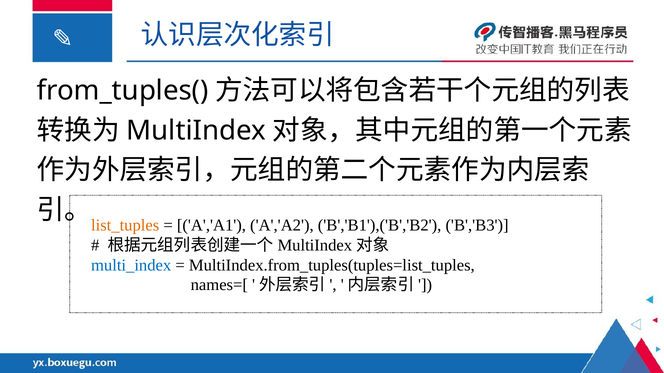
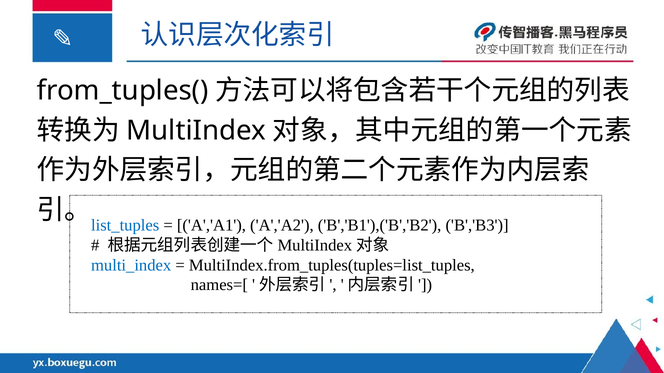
list_tuples colour: orange -> blue (125, 226)
